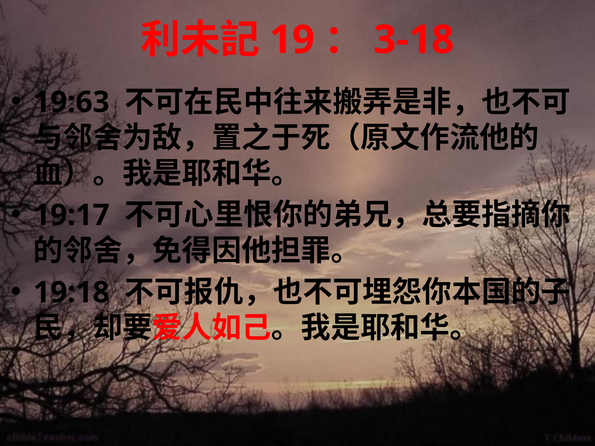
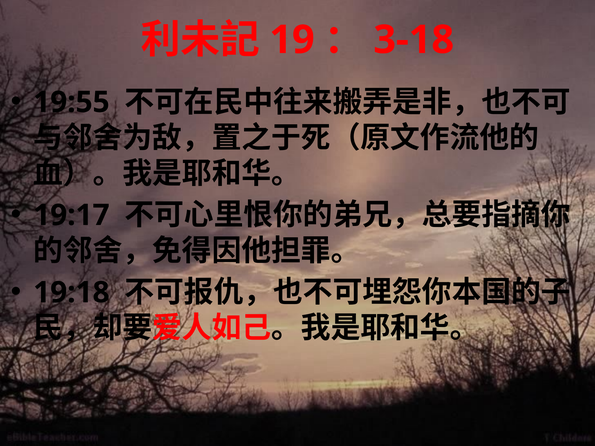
19:63: 19:63 -> 19:55 (71, 102)
